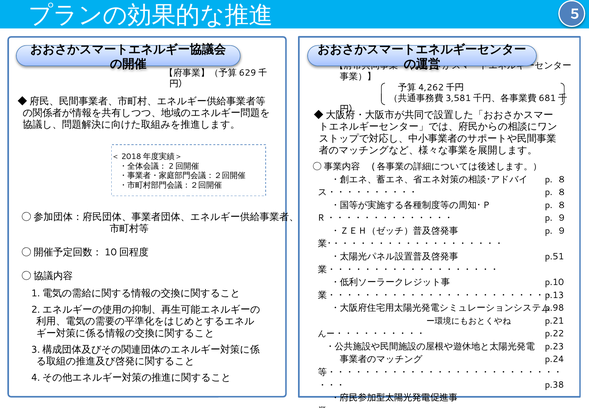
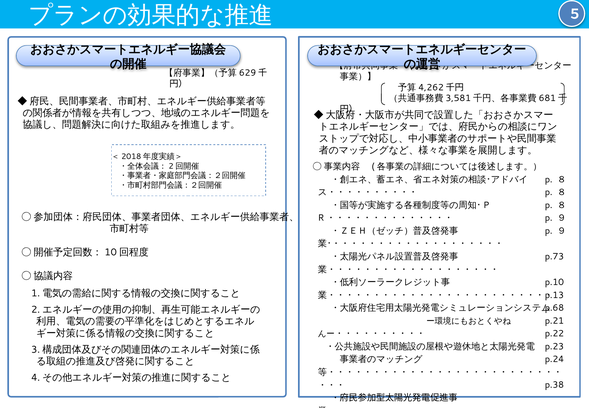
p.51: p.51 -> p.73 (554, 256)
p.98: p.98 -> p.68 (554, 308)
